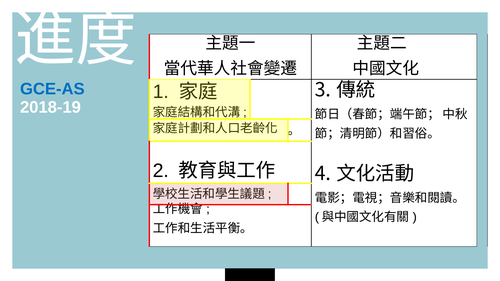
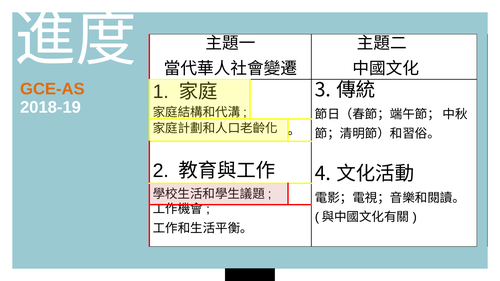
GCE-AS colour: blue -> orange (52, 89)
